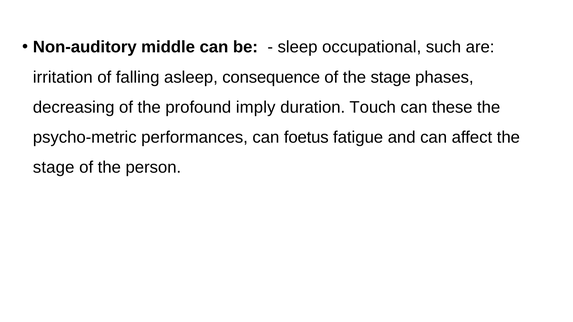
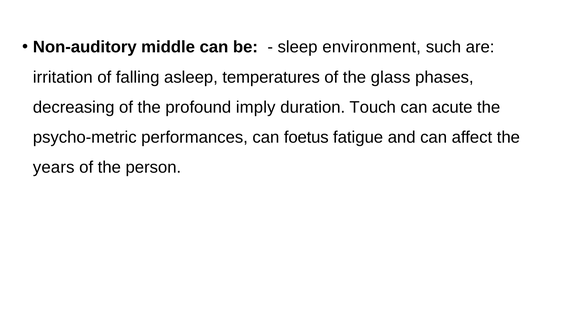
occupational: occupational -> environment (372, 47)
consequence: consequence -> temperatures (271, 77)
of the stage: stage -> glass (391, 77)
these: these -> acute (452, 107)
stage: stage -> years (54, 168)
